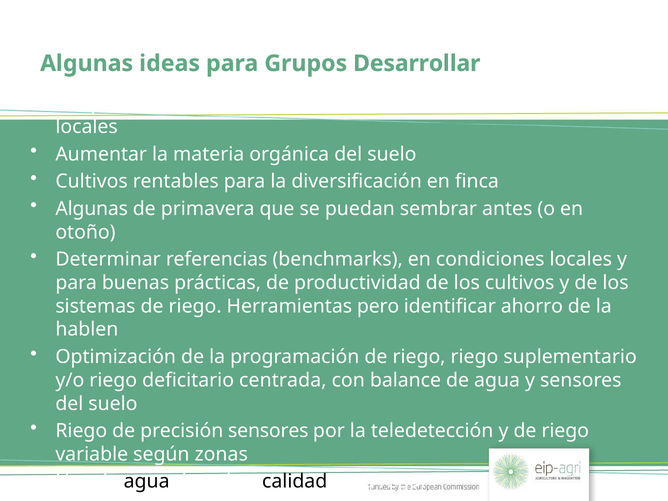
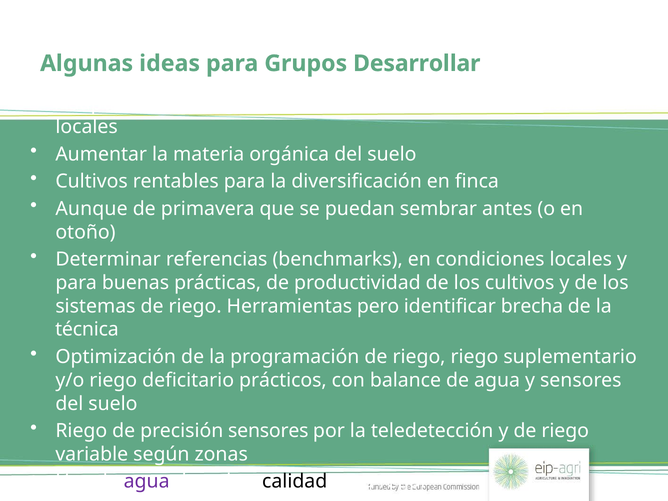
Algunas: Algunas -> Aunque (92, 209)
ahorro: ahorro -> brecha (532, 306)
hablen: hablen -> técnica (87, 330)
centrada: centrada -> prácticos (283, 380)
agua colour: black -> purple (147, 481)
